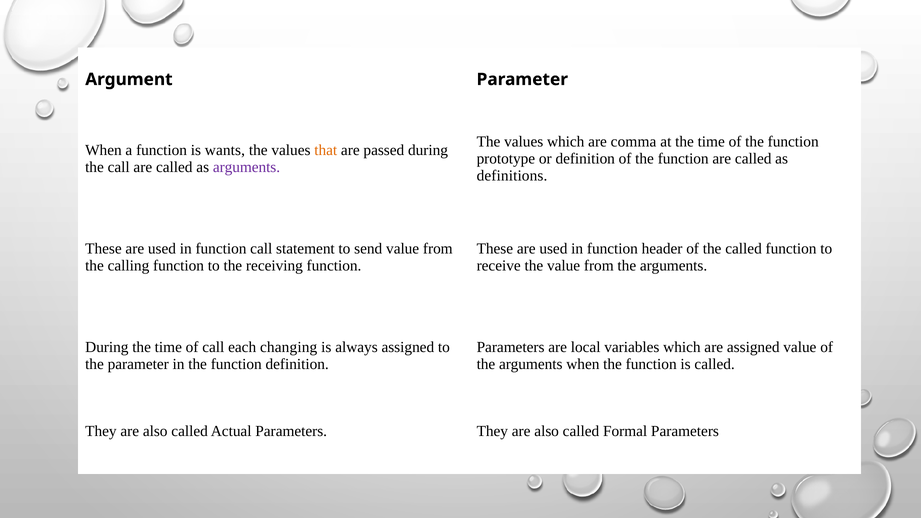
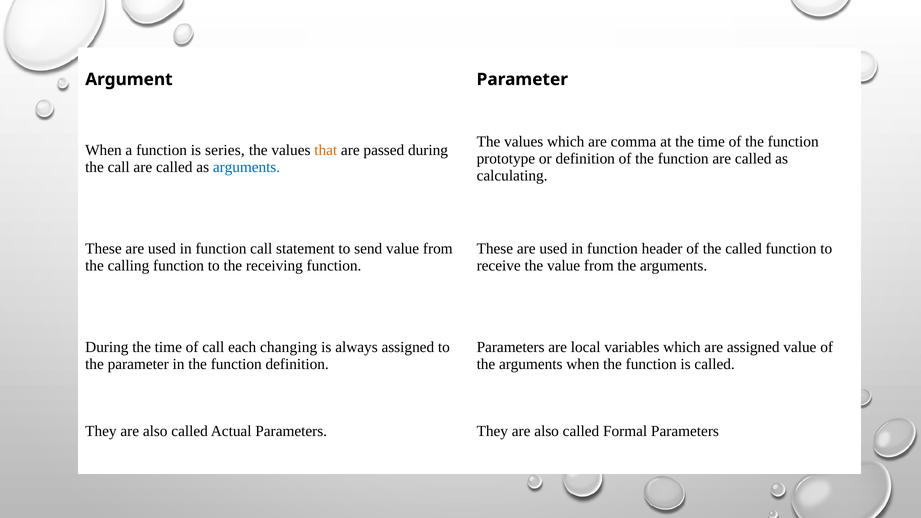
wants: wants -> series (225, 150)
arguments colour: purple -> blue (247, 167)
definitions: definitions -> calculating (512, 176)
